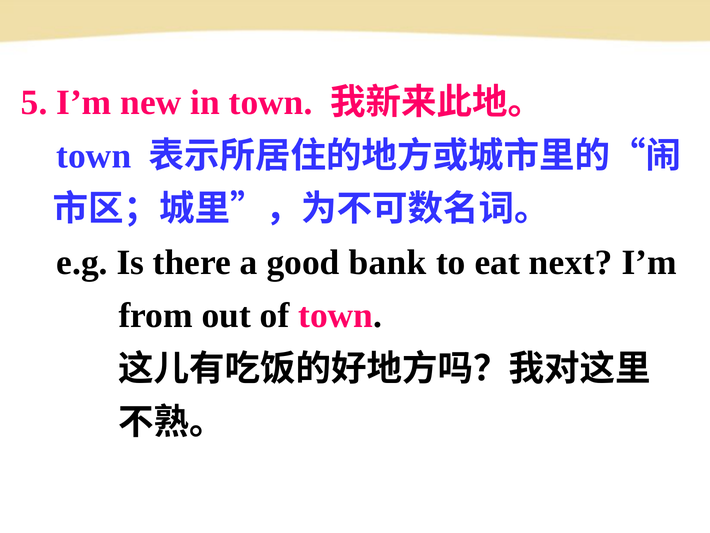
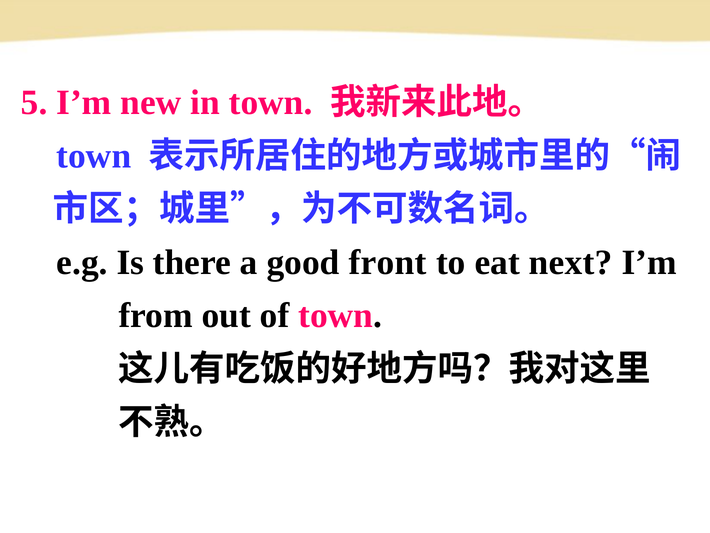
bank: bank -> front (388, 262)
